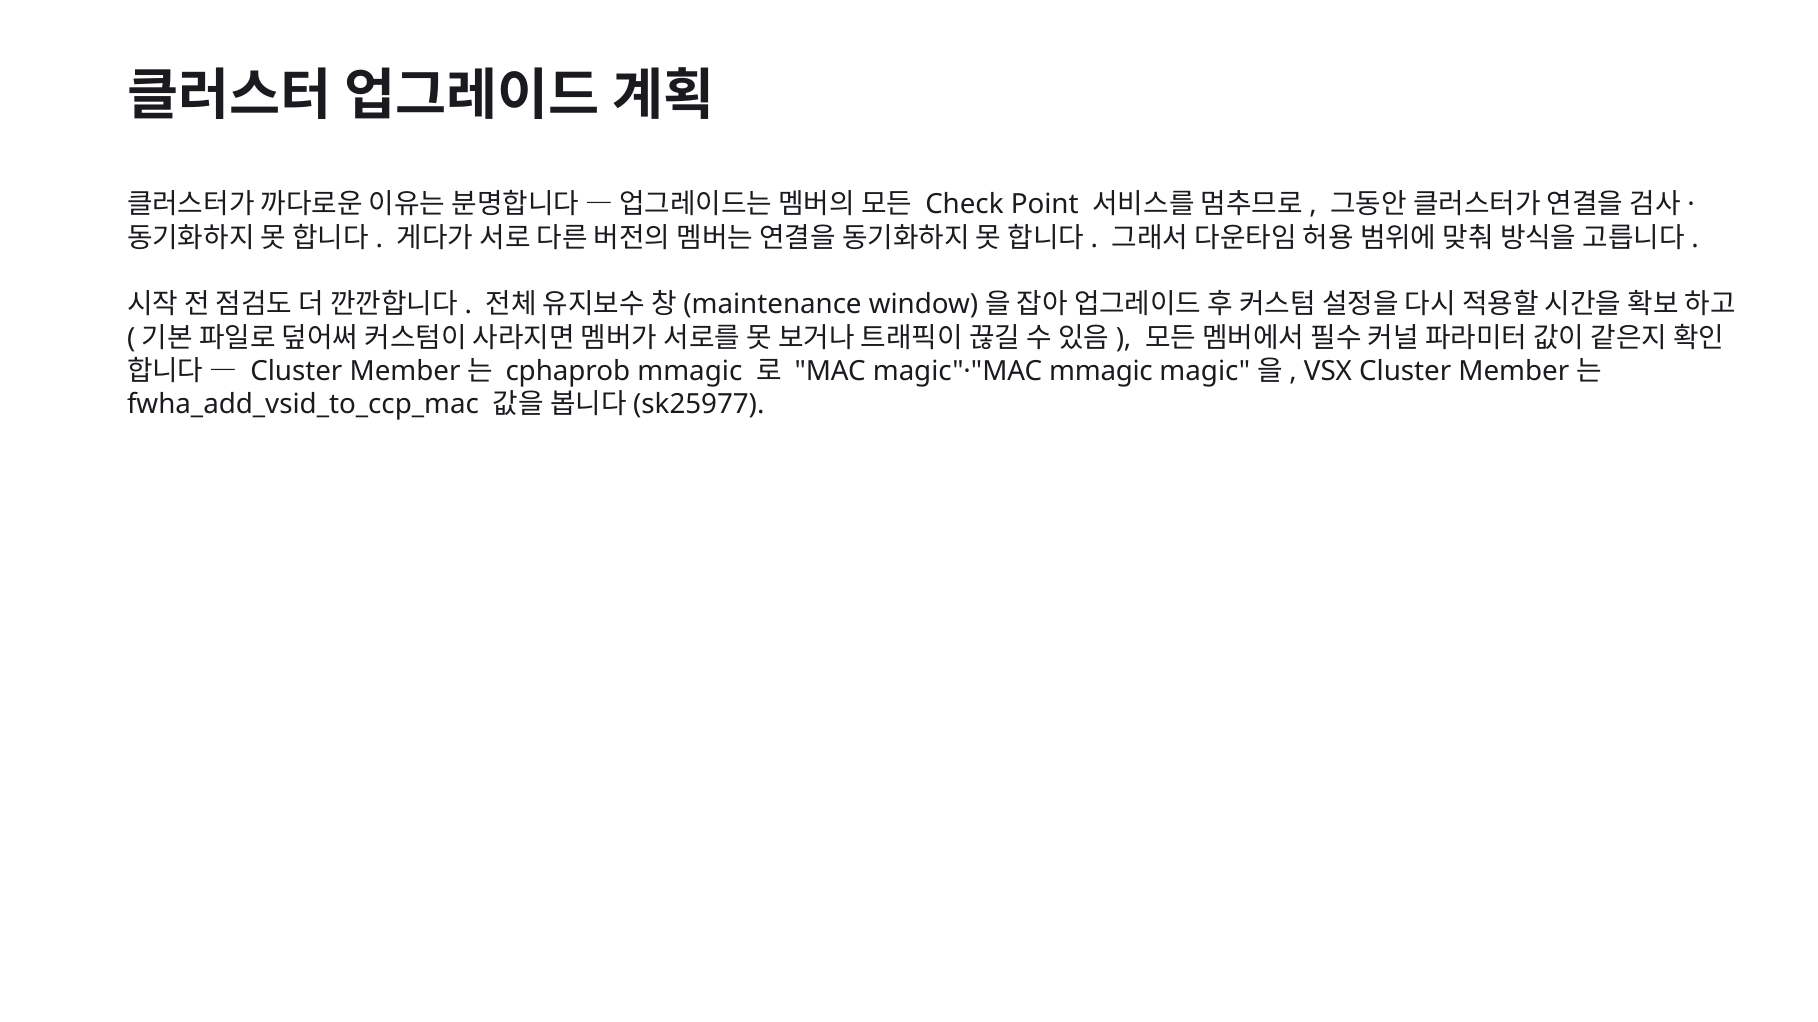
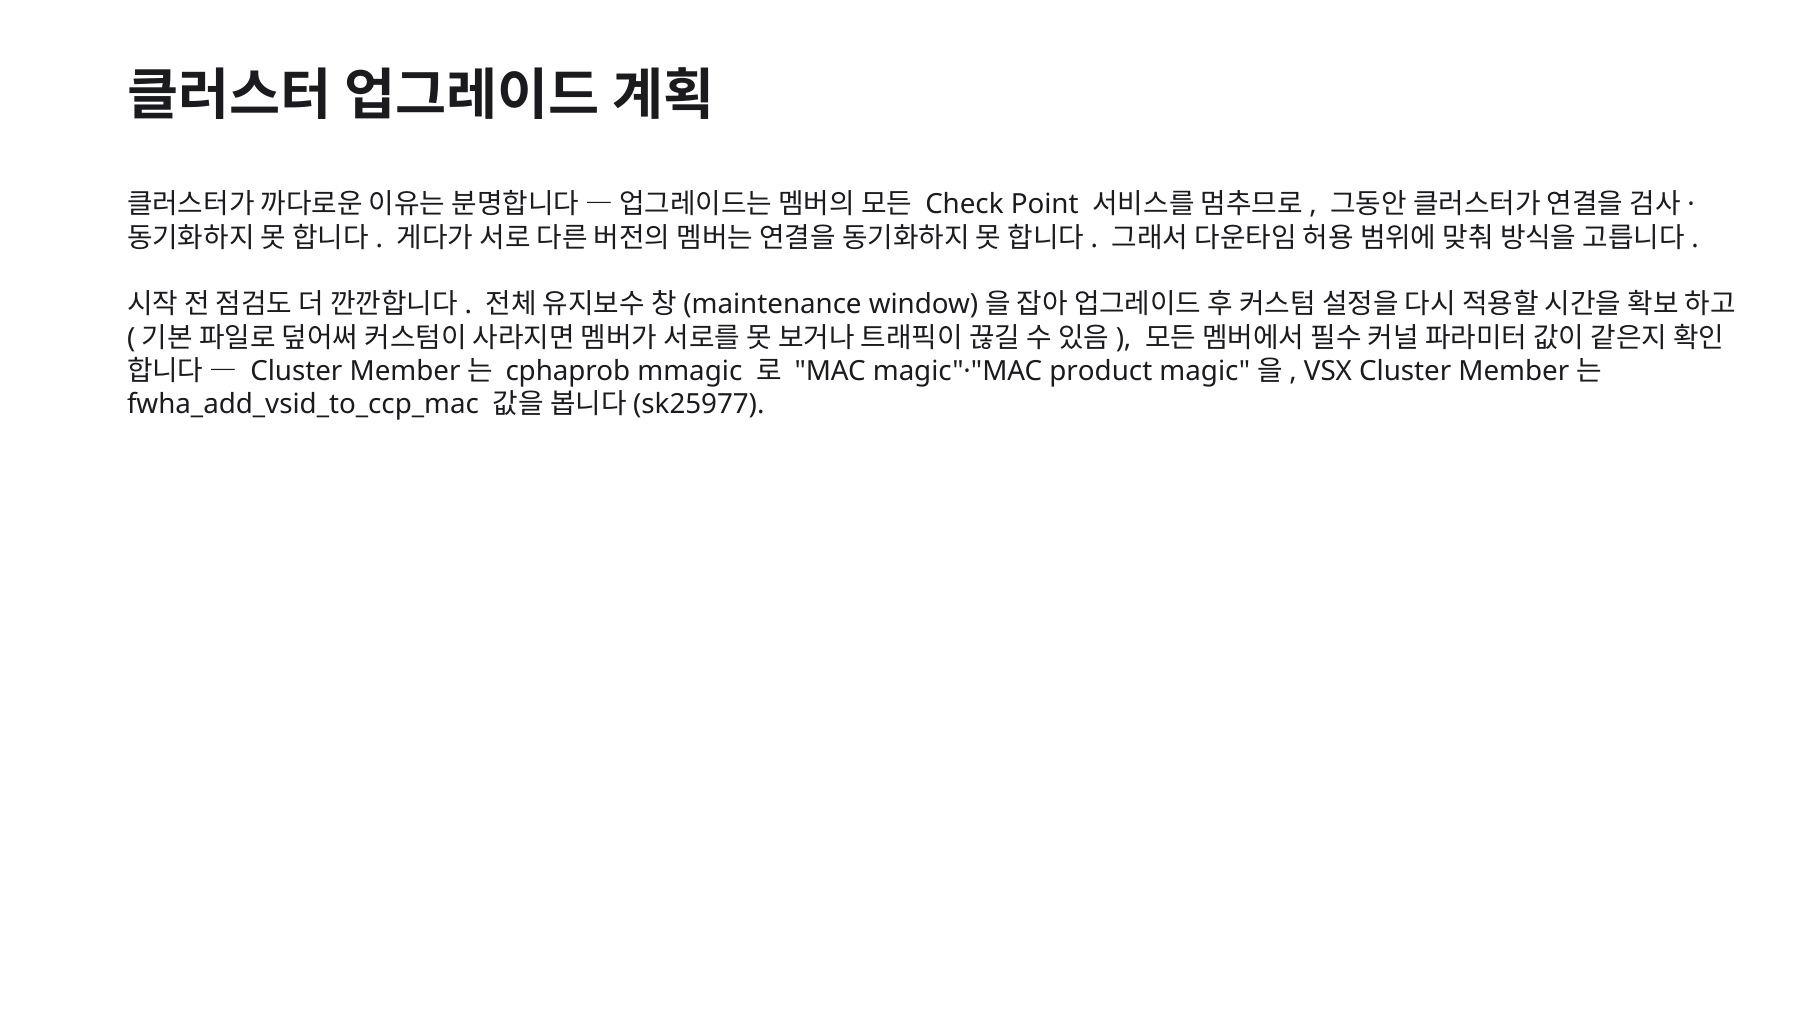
magic"·"MAC mmagic: mmagic -> product (1101, 371)
